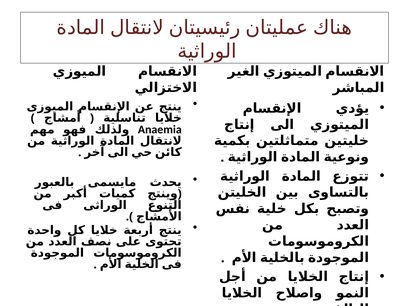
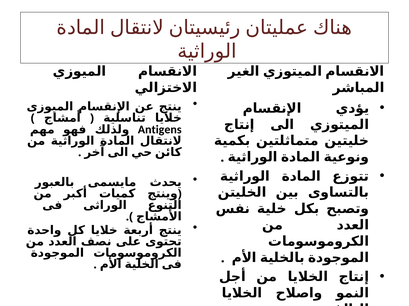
Anaemia: Anaemia -> Antigens (160, 130)
